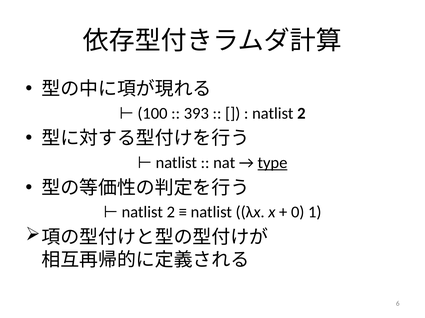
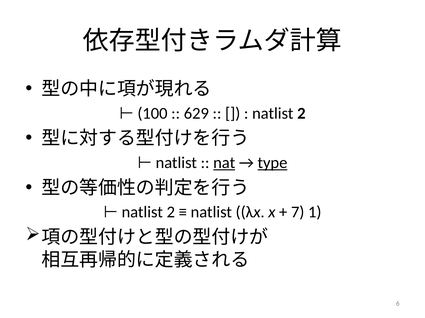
393: 393 -> 629 (196, 114)
nat underline: none -> present (224, 163)
0: 0 -> 7 (298, 213)
